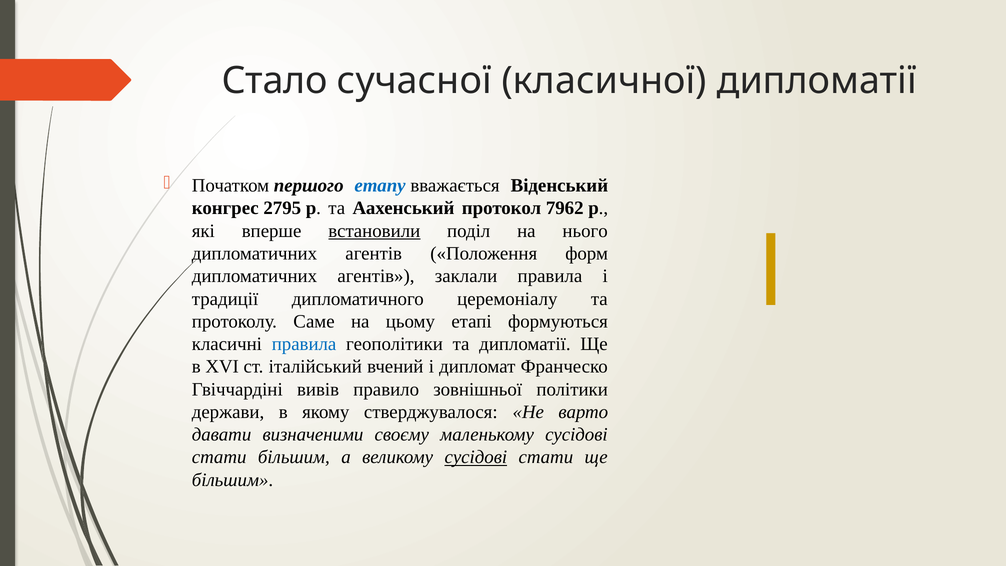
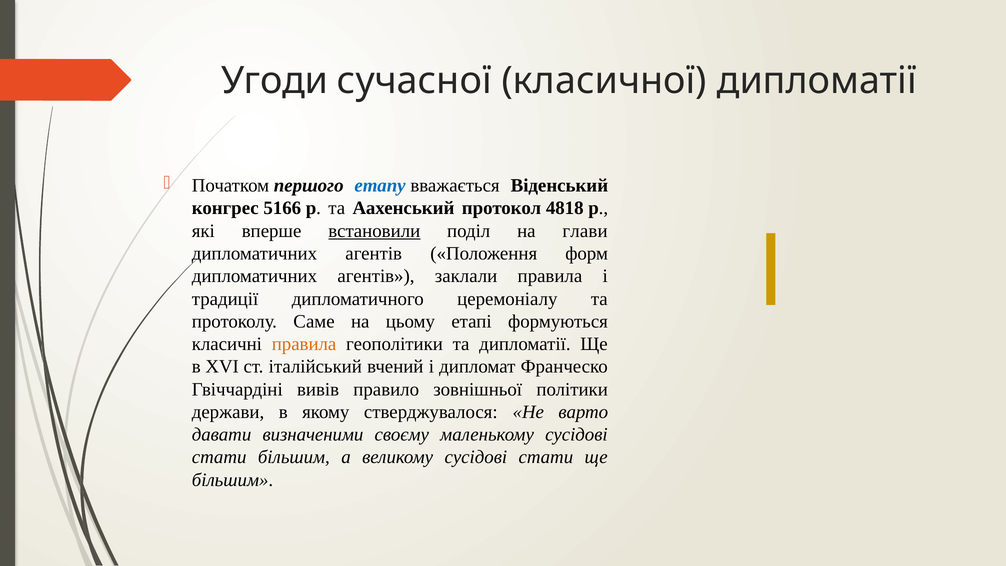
Стало: Стало -> Угоди (275, 81)
2795: 2795 -> 5166 (282, 208)
7962: 7962 -> 4818 (565, 208)
нього: нього -> глави (585, 231)
правила colour: blue -> orange (304, 344)
сусідові underline: present -> none (476, 457)
